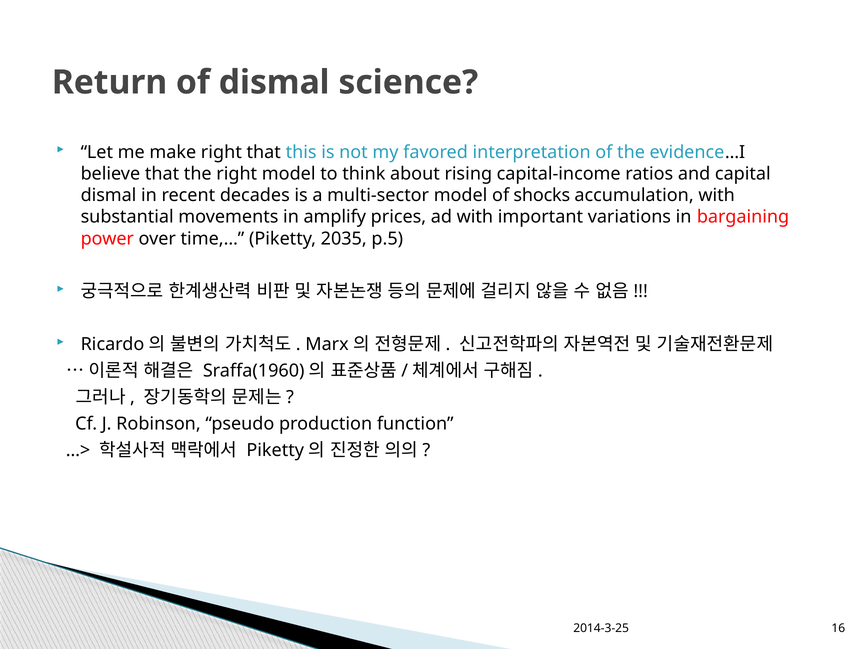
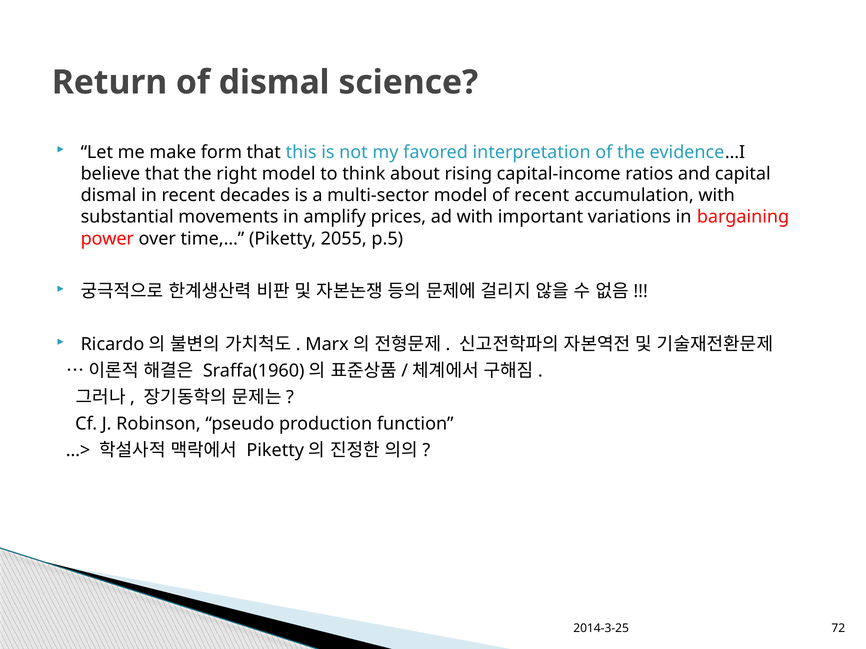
make right: right -> form (221, 152)
of shocks: shocks -> recent (542, 196)
2035: 2035 -> 2055 (344, 239)
16: 16 -> 72 (838, 629)
